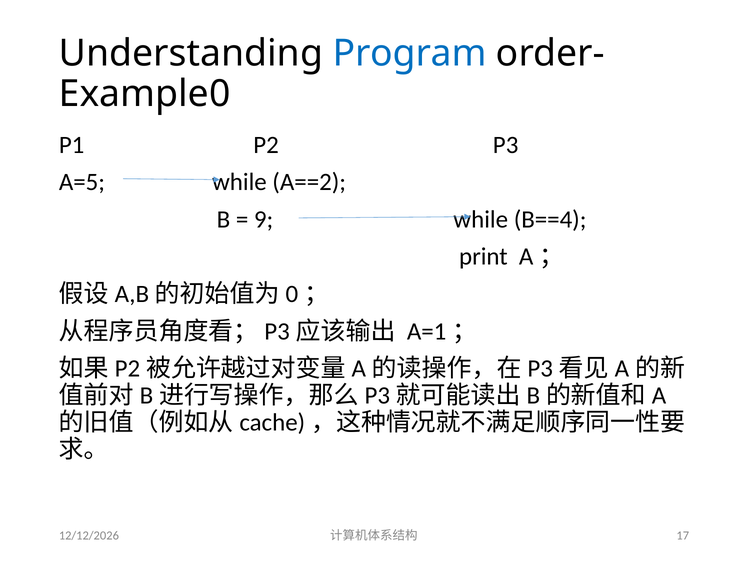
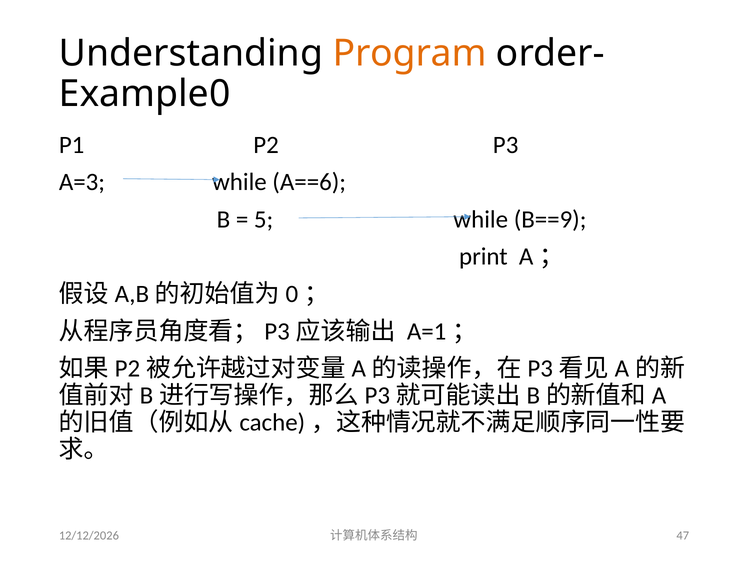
Program colour: blue -> orange (410, 54)
A=5: A=5 -> A=3 (82, 182)
A==2: A==2 -> A==6 (309, 182)
9: 9 -> 5 (264, 219)
B==4: B==4 -> B==9 (550, 219)
17: 17 -> 47 (683, 536)
